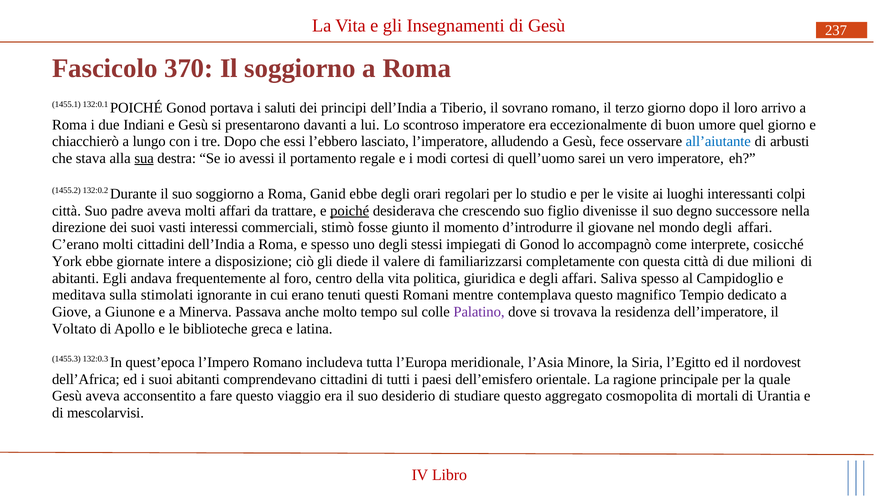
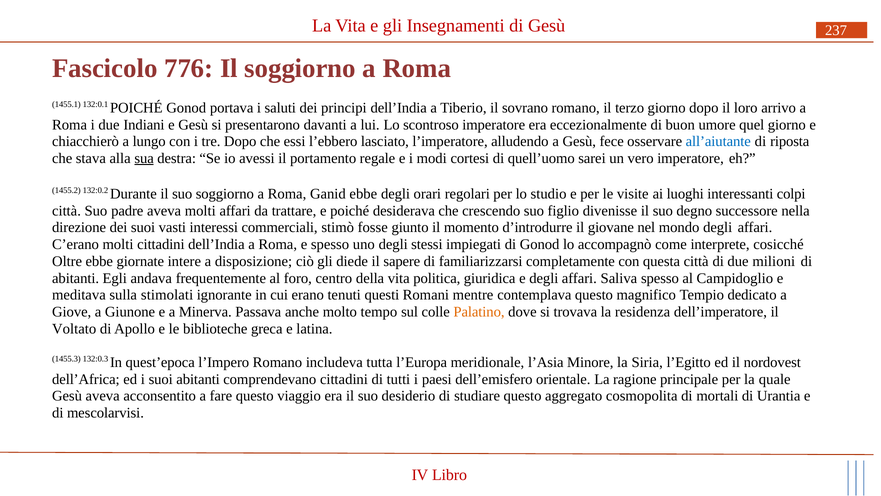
370: 370 -> 776 (189, 68)
arbusti: arbusti -> riposta (790, 141)
poiché underline: present -> none (350, 211)
York: York -> Oltre (67, 261)
valere: valere -> sapere (402, 261)
Palatino colour: purple -> orange (479, 312)
